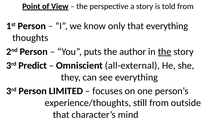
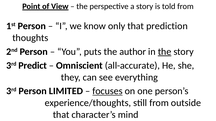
that everything: everything -> prediction (167, 26)
all-external: all-external -> all-accurate (132, 66)
focuses underline: none -> present (107, 91)
